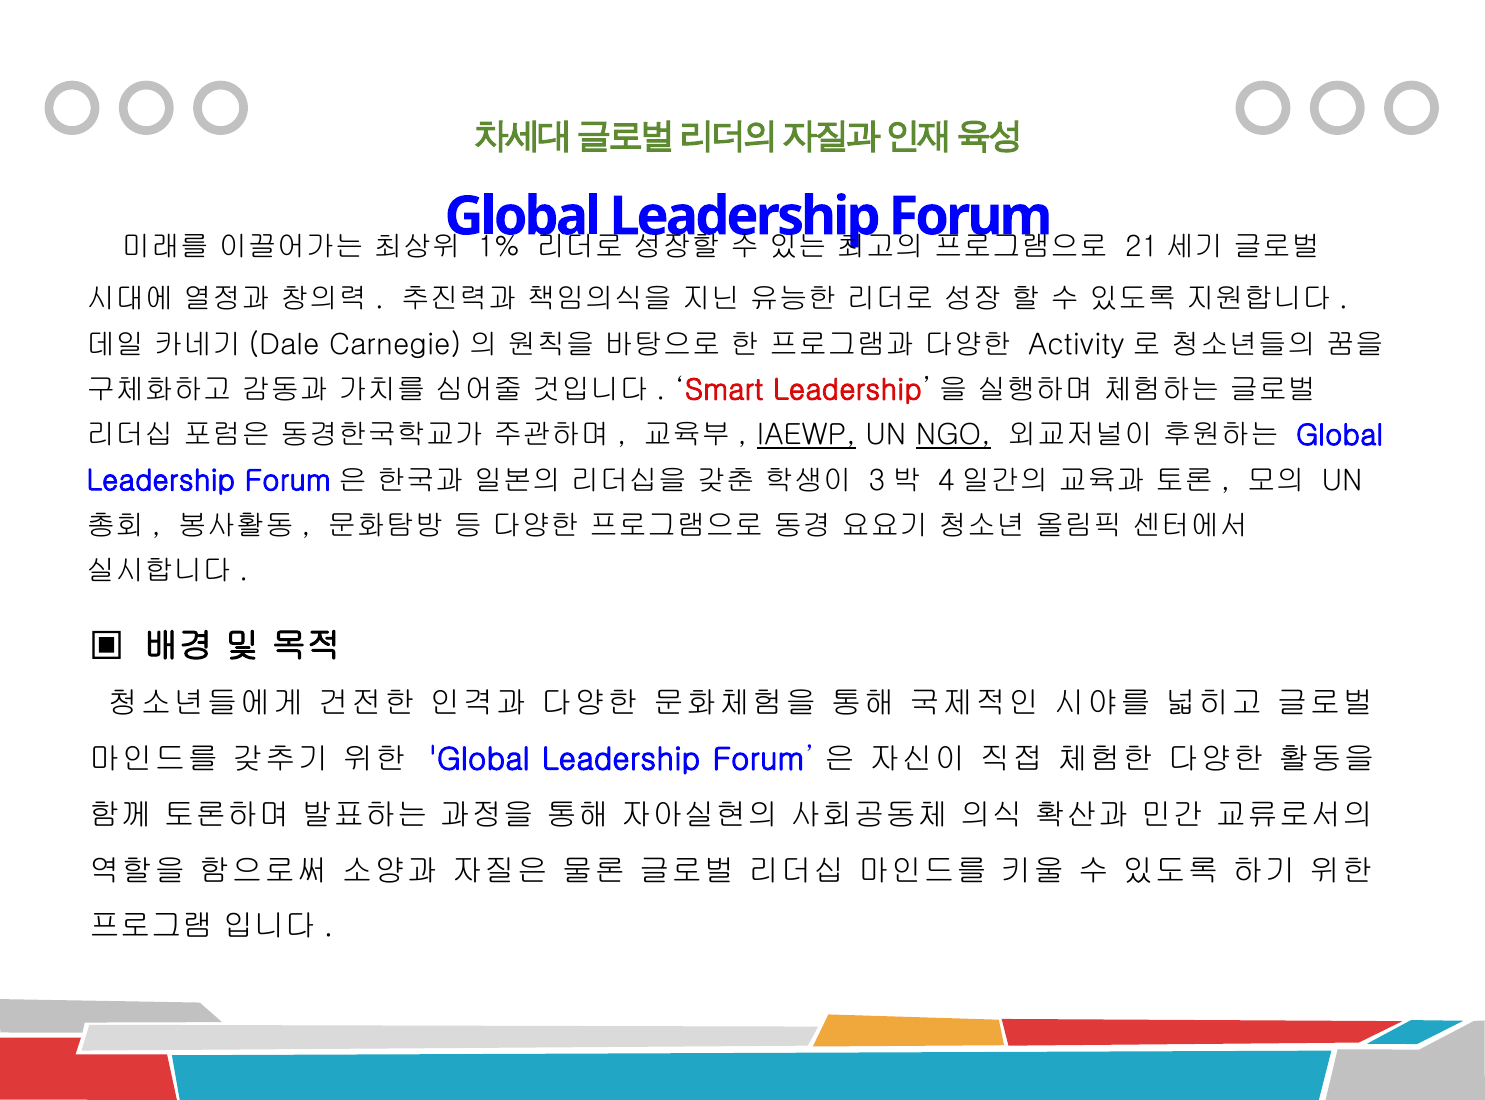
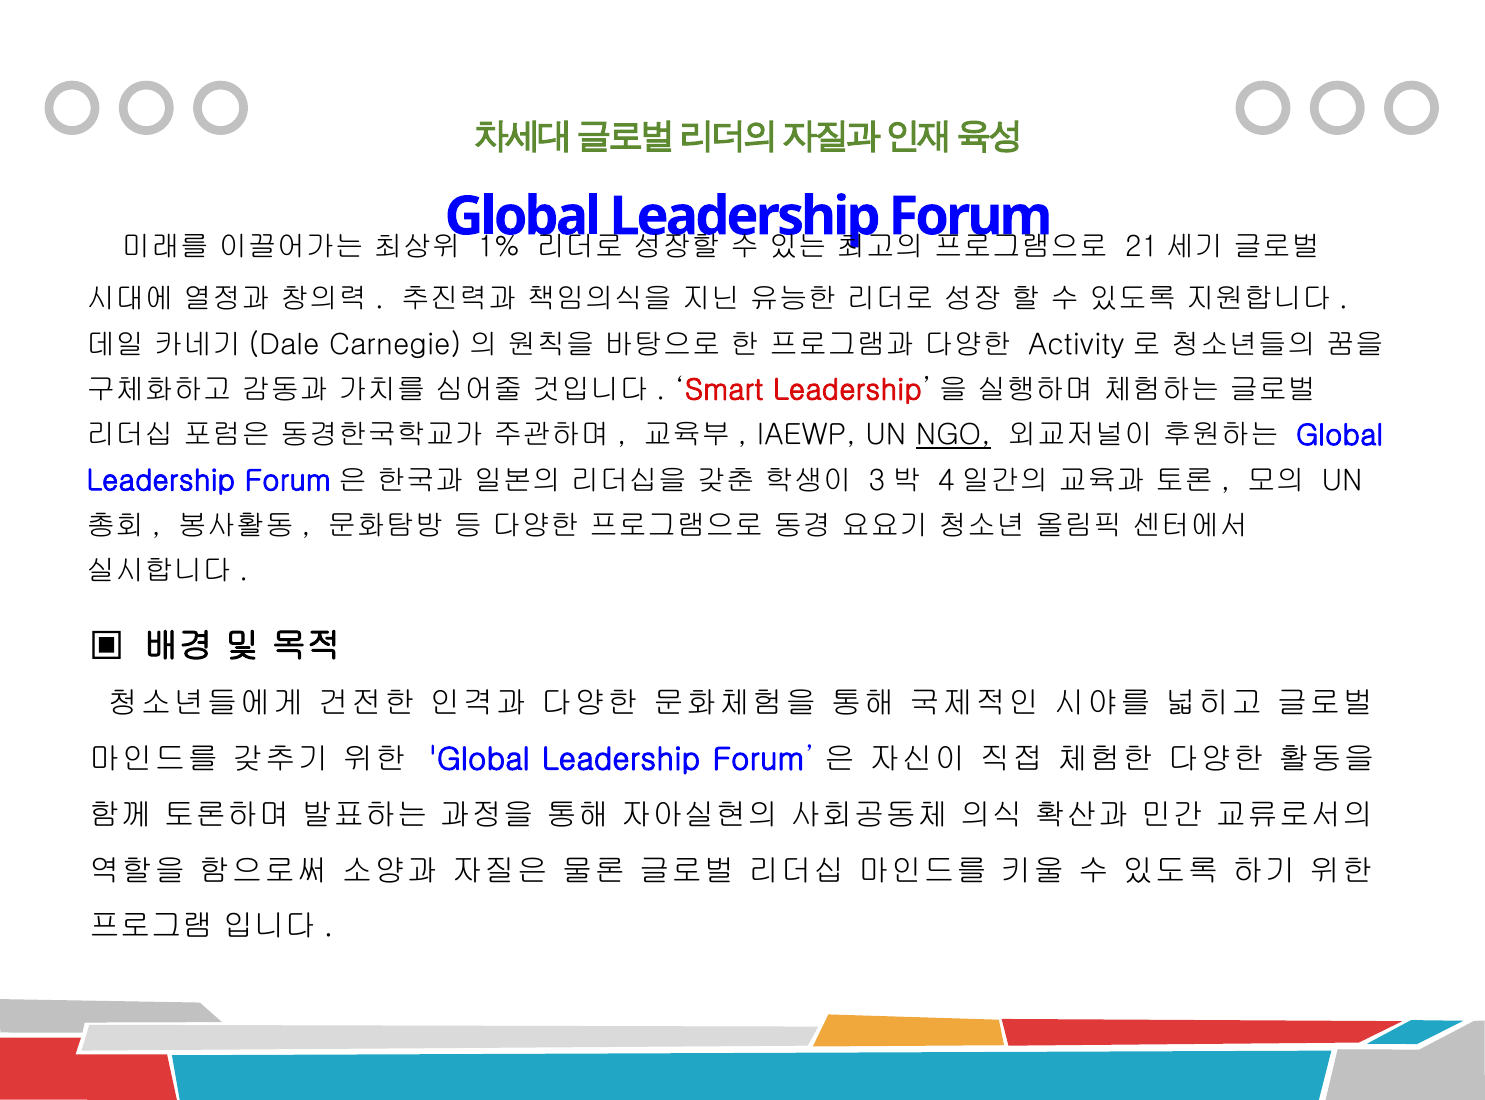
IAEWP underline: present -> none (806, 435)
